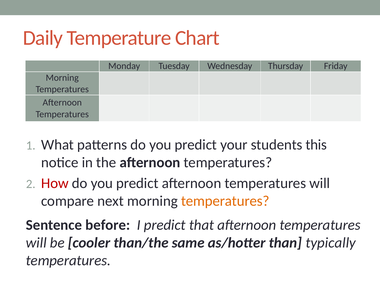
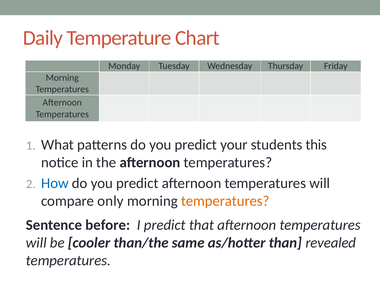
How colour: red -> blue (55, 183)
next: next -> only (111, 201)
typically: typically -> revealed (331, 243)
